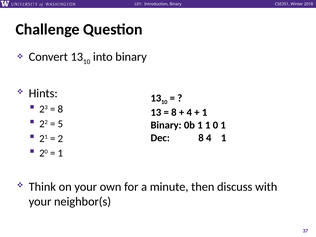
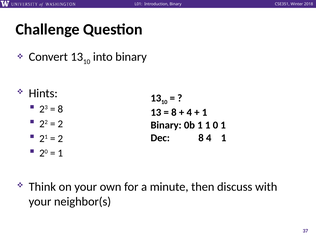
5: 5 -> 2 (60, 124)
